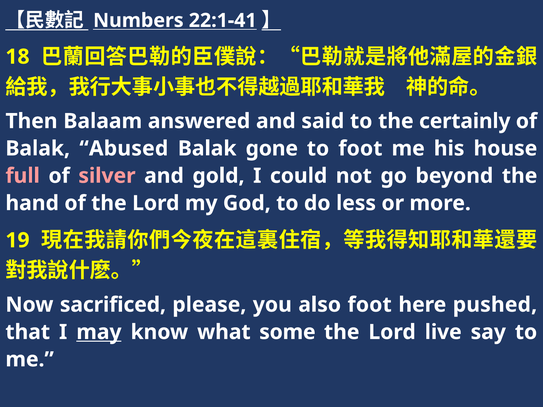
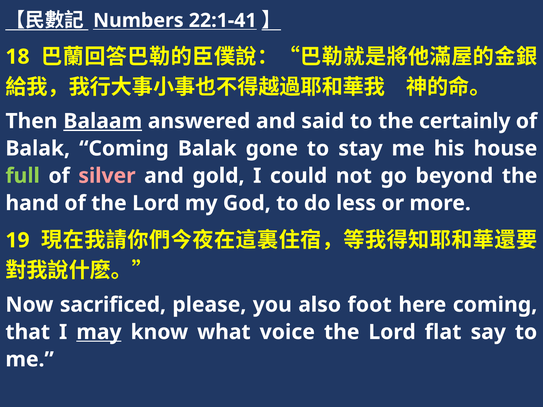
Balaam underline: none -> present (103, 121)
Balak Abused: Abused -> Coming (124, 149)
to foot: foot -> stay (360, 149)
full colour: pink -> light green (23, 176)
here pushed: pushed -> coming (495, 305)
some: some -> voice (287, 332)
live: live -> flat (443, 332)
